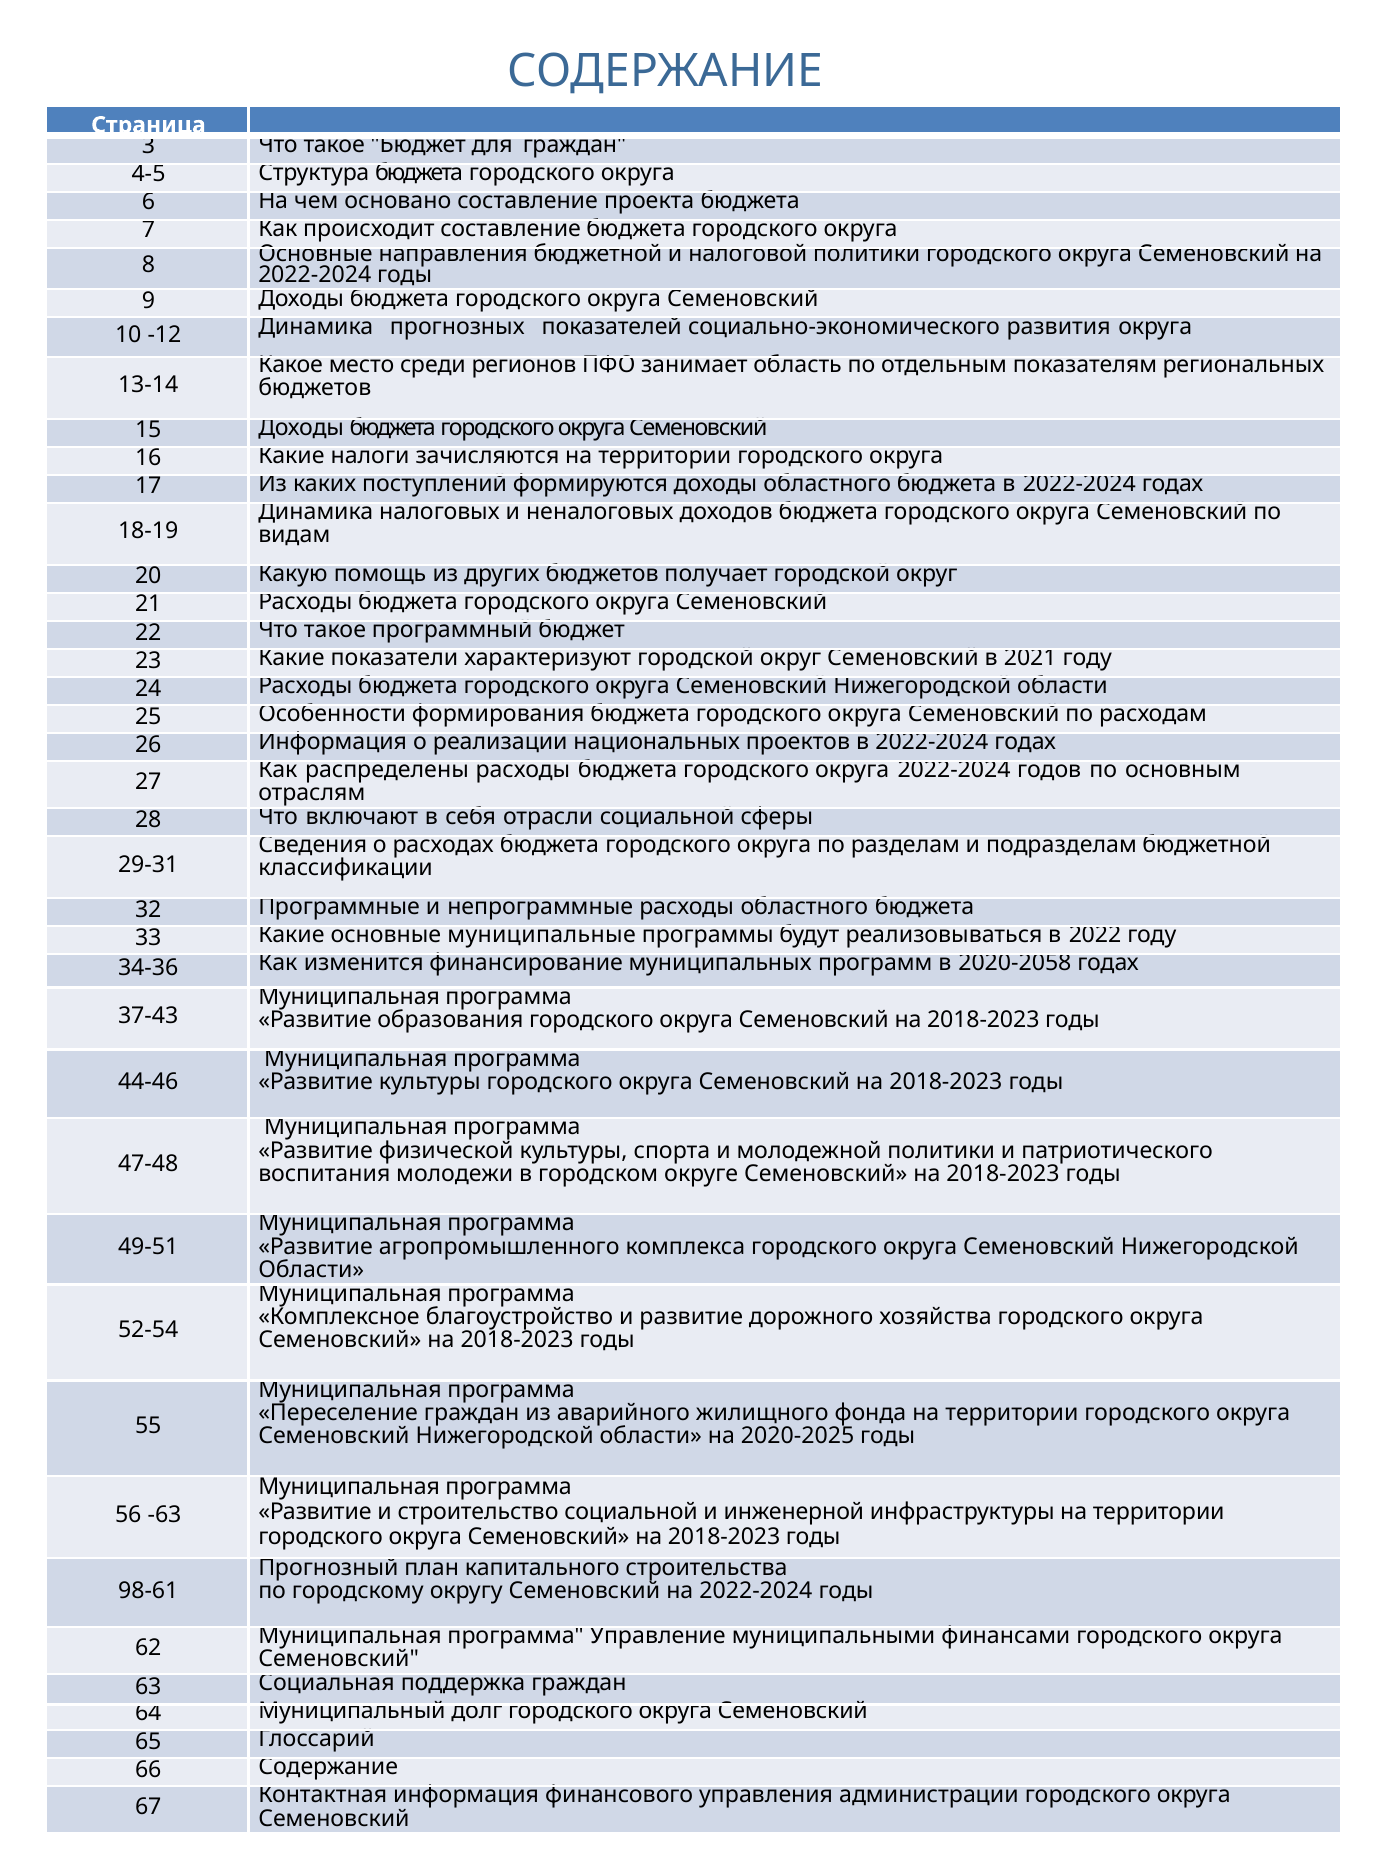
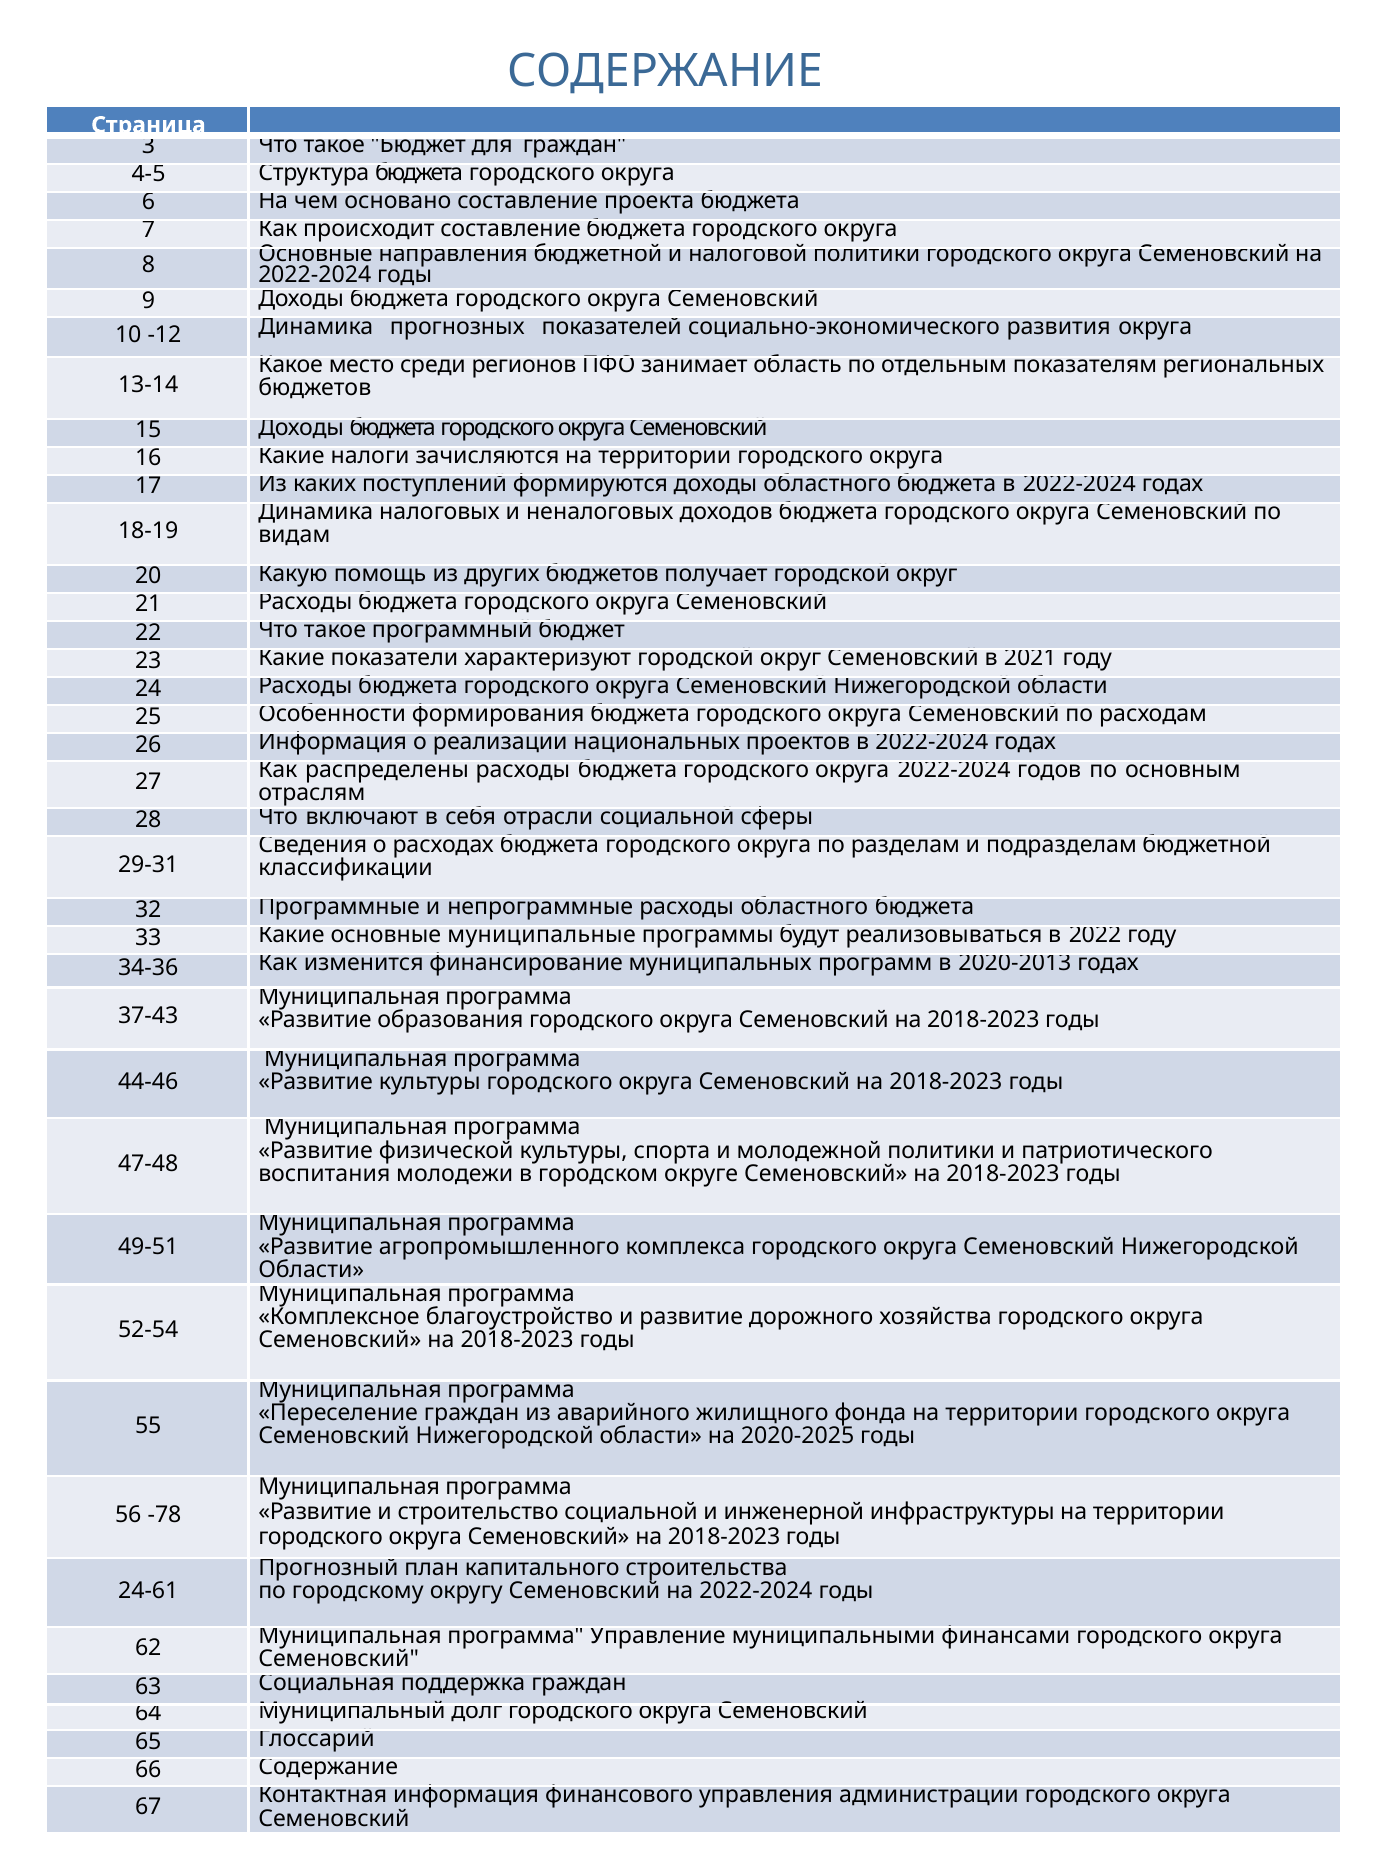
2020-2058: 2020-2058 -> 2020-2013 (1015, 963)
-63: -63 -> -78 (165, 1515)
98-61: 98-61 -> 24-61 (148, 1591)
